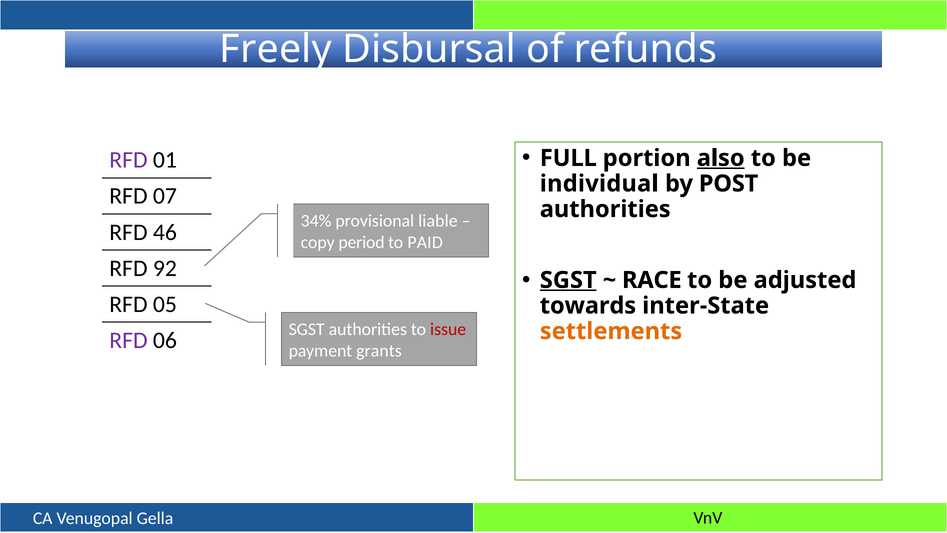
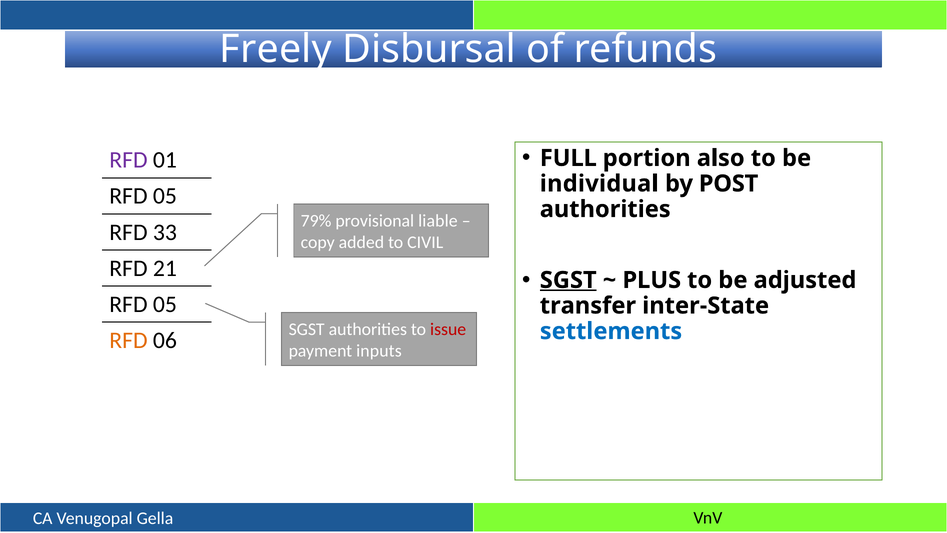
also underline: present -> none (721, 158)
07: 07 -> 05 (165, 196)
34%: 34% -> 79% (316, 221)
46: 46 -> 33 (165, 232)
period: period -> added (361, 242)
PAID: PAID -> CIVIL (425, 242)
92: 92 -> 21 (165, 268)
RACE: RACE -> PLUS (652, 280)
towards: towards -> transfer (588, 306)
settlements colour: orange -> blue (611, 331)
RFD colour: purple -> orange (128, 340)
grants: grants -> inputs (379, 350)
